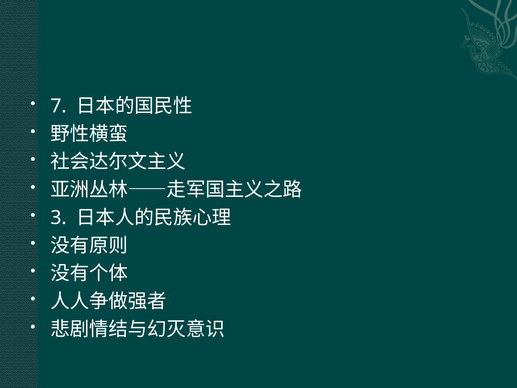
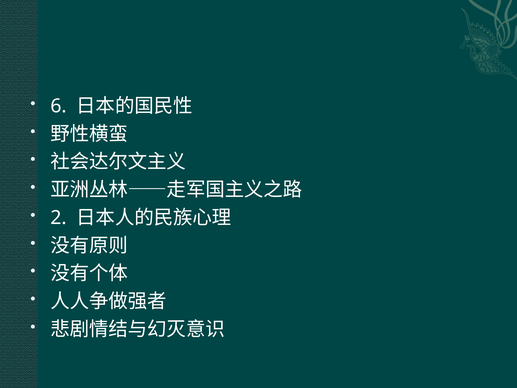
7: 7 -> 6 (58, 106)
3: 3 -> 2 (58, 218)
